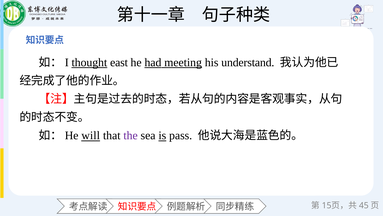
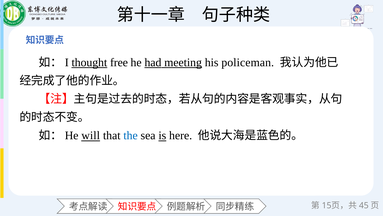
east: east -> free (119, 62)
understand: understand -> policeman (248, 62)
the colour: purple -> blue (131, 135)
pass: pass -> here (181, 135)
